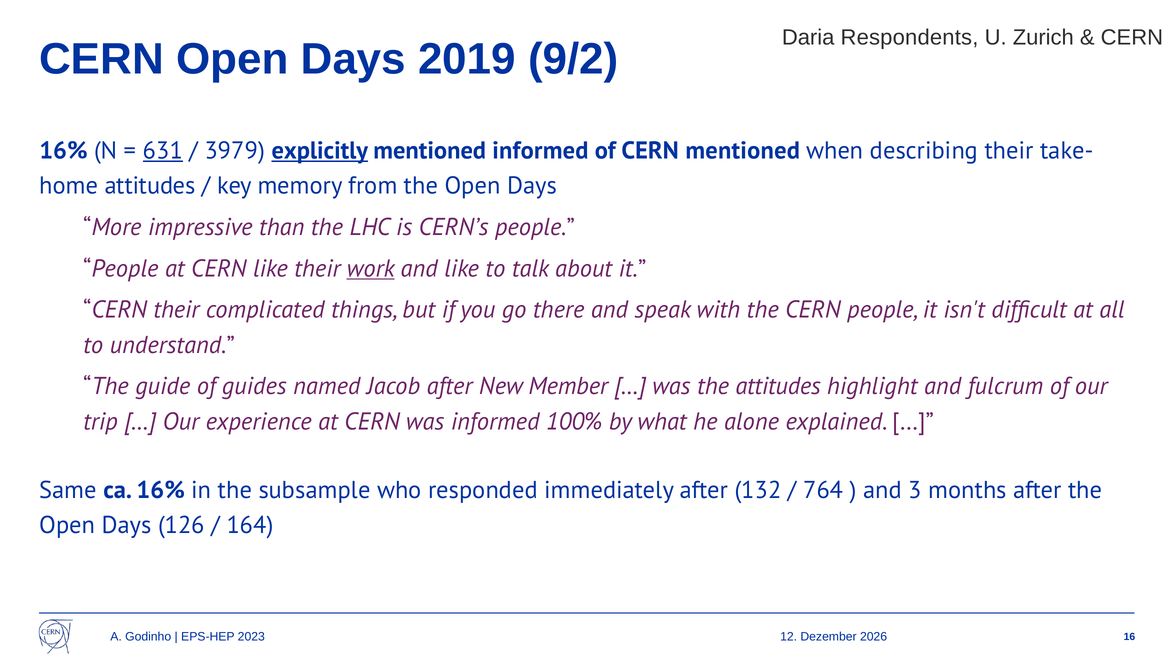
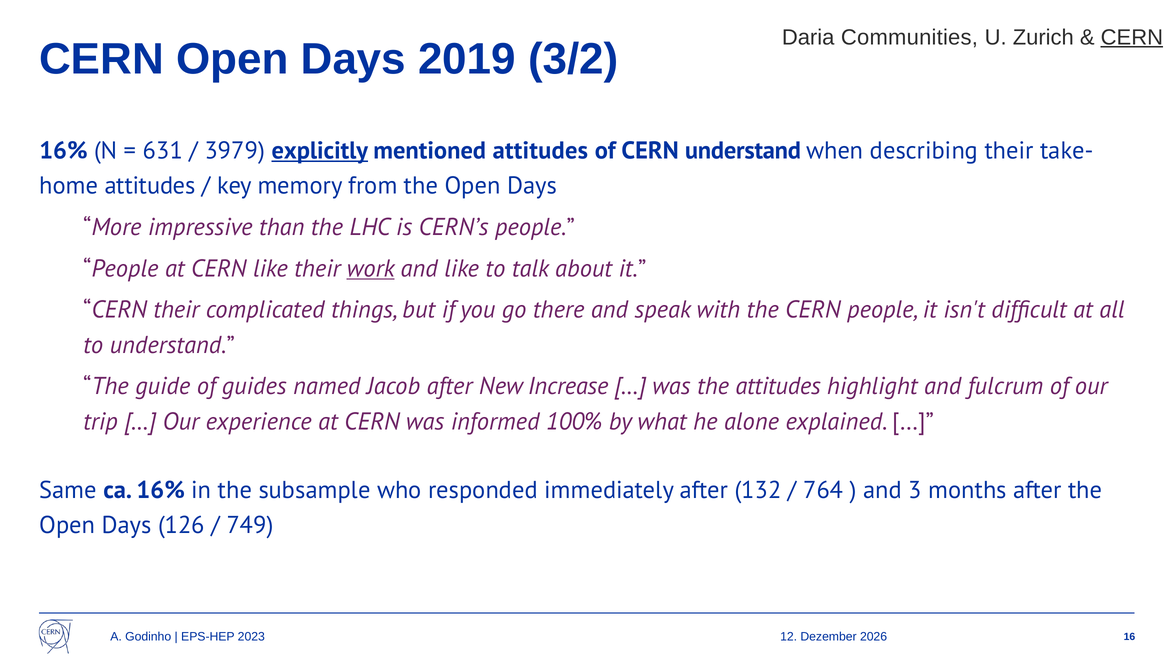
Respondents: Respondents -> Communities (909, 37)
CERN underline: none -> present (1132, 37)
9/2: 9/2 -> 3/2 (573, 59)
631 underline: present -> none (163, 151)
mentioned informed: informed -> attitudes (540, 151)
CERN mentioned: mentioned -> understand (743, 151)
Member: Member -> Increase (568, 386)
164: 164 -> 749 (250, 525)
